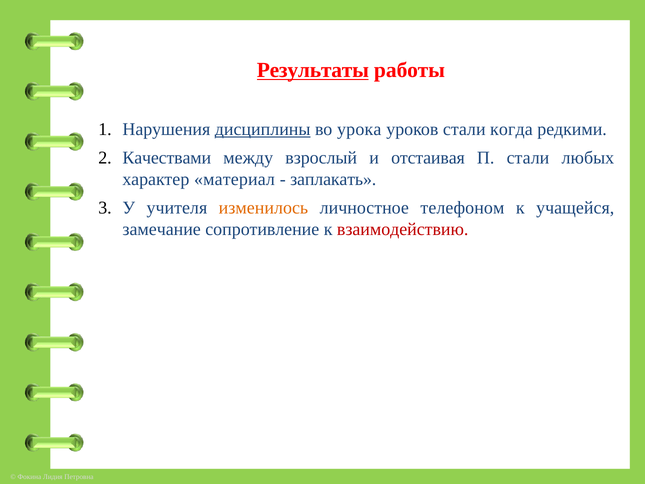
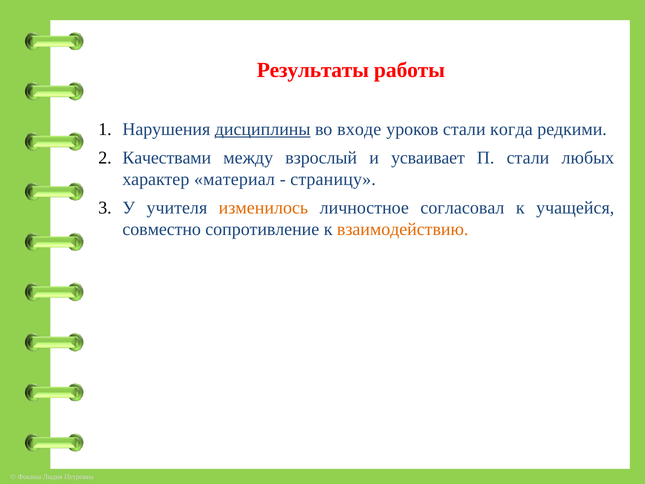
Результаты underline: present -> none (313, 70)
урока: урока -> входе (359, 129)
отстаивая: отстаивая -> усваивает (428, 158)
заплакать: заплакать -> страницу (333, 179)
телефоном: телефоном -> согласовал (462, 208)
замечание: замечание -> совместно (162, 229)
взаимодействию colour: red -> orange (403, 229)
